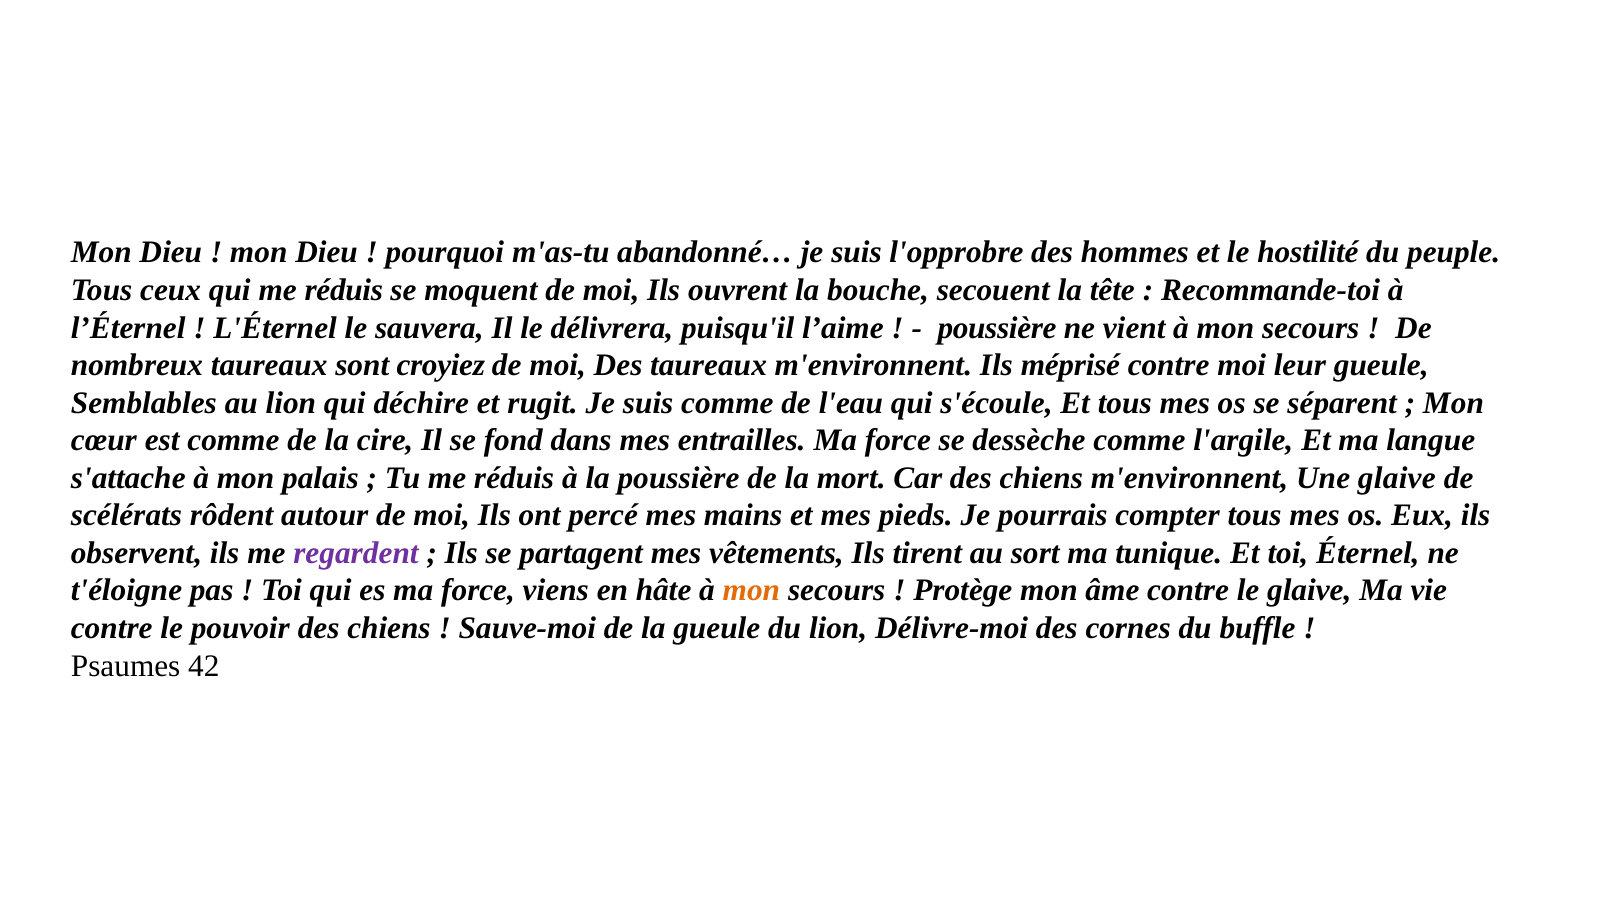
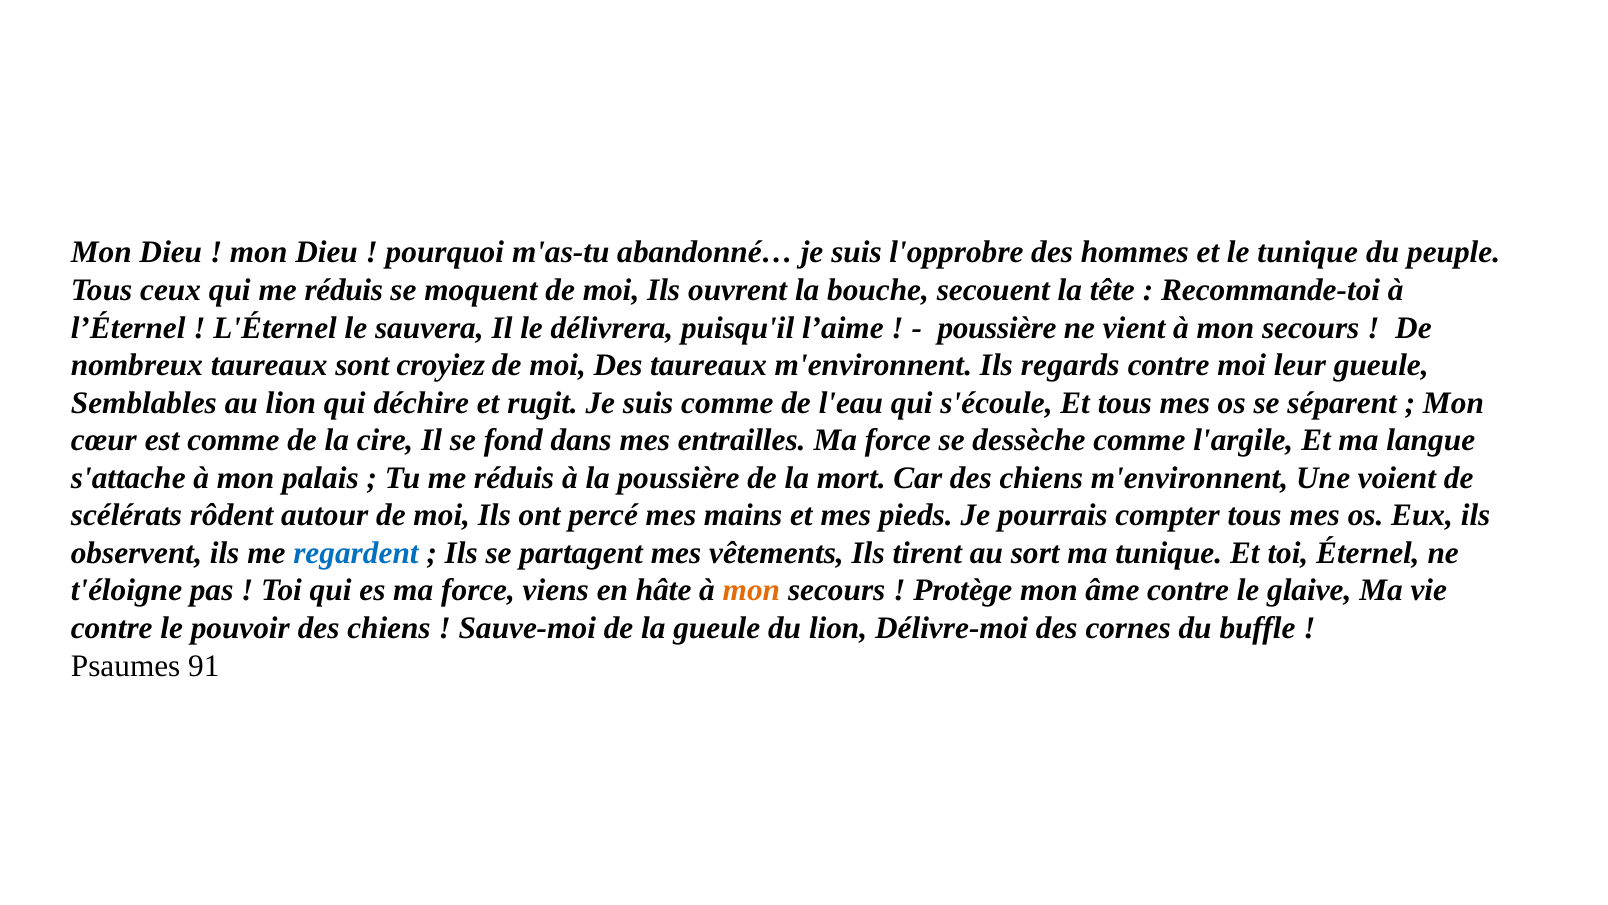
le hostilité: hostilité -> tunique (1308, 252)
méprisé: méprisé -> regards (1070, 365)
Une glaive: glaive -> voient (1397, 478)
regardent colour: purple -> blue (356, 553)
42: 42 -> 91 (204, 665)
